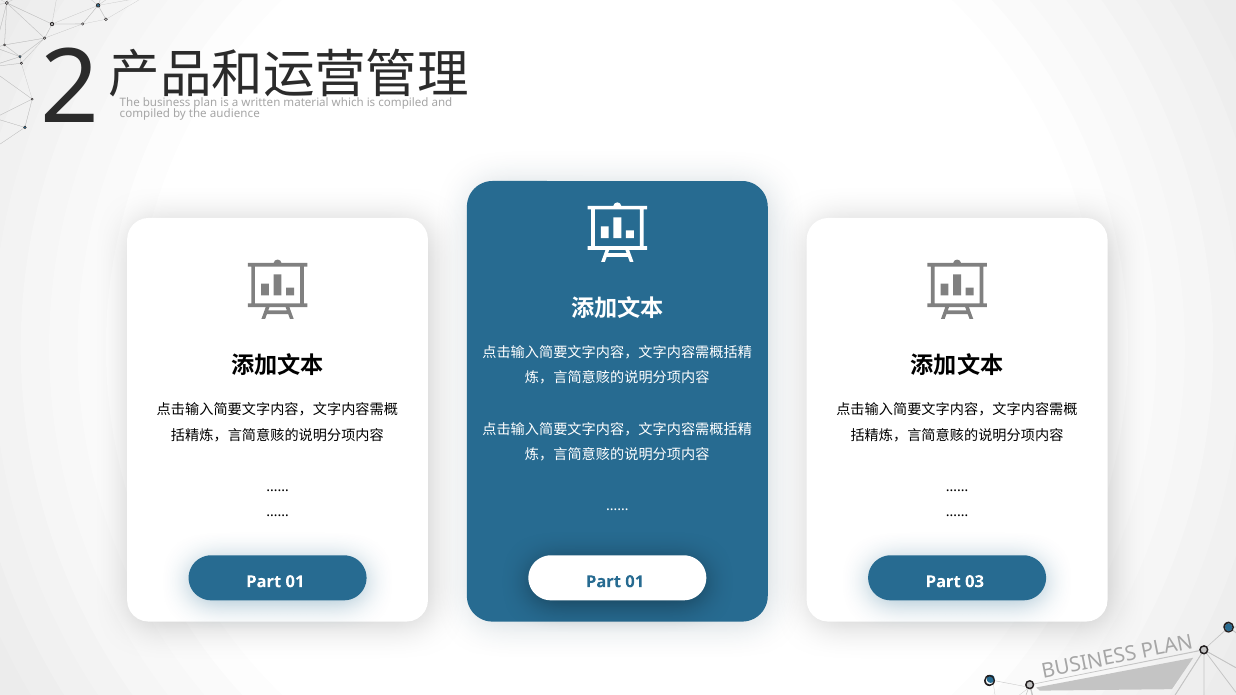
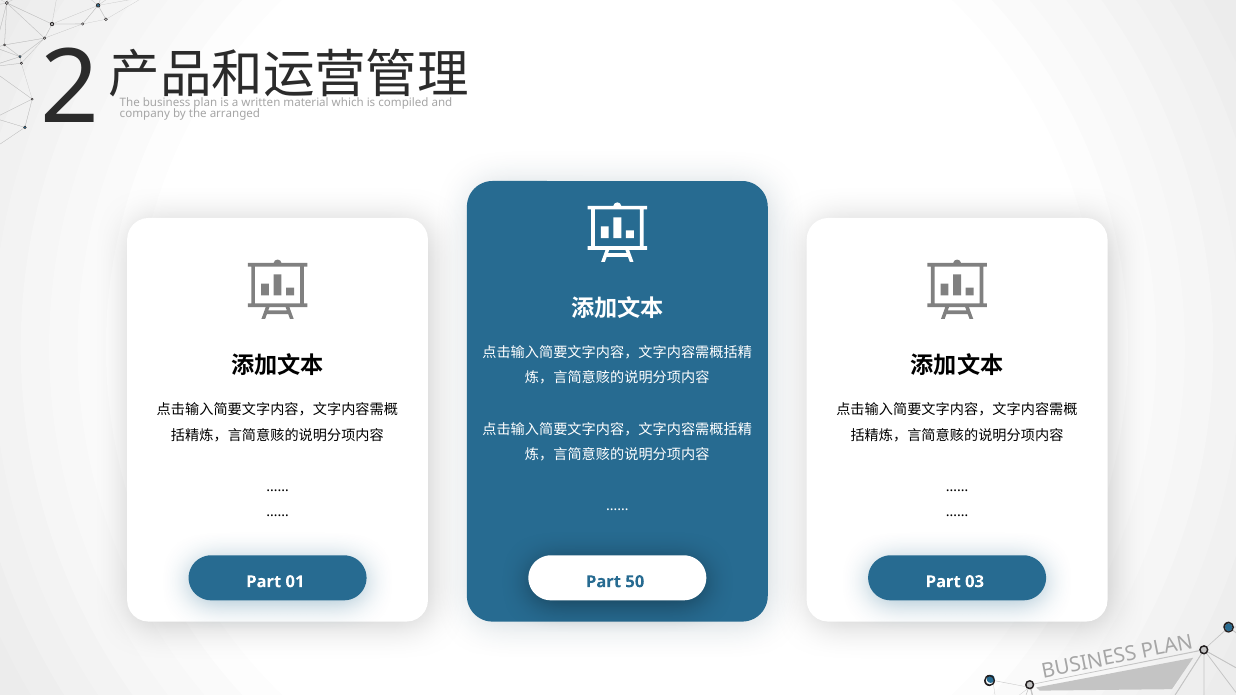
compiled: compiled -> company (145, 114)
audience: audience -> arranged (235, 114)
01: 01 -> 50 (635, 582)
